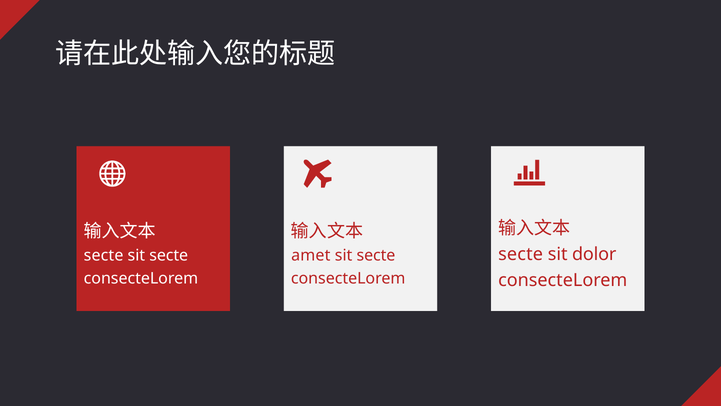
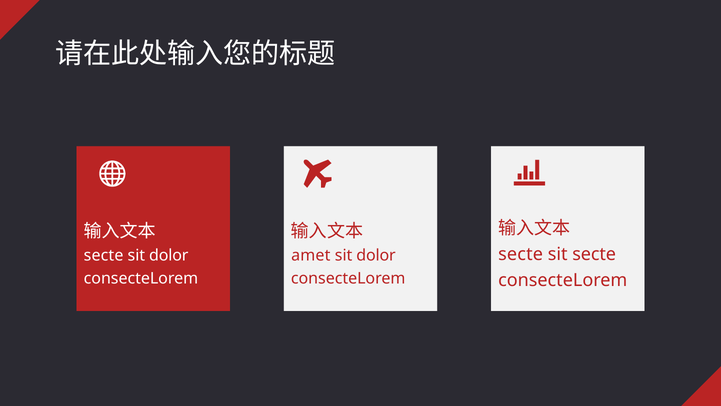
sit dolor: dolor -> secte (594, 254)
secte: secte -> dolor (169, 255)
secte: secte -> dolor (376, 255)
